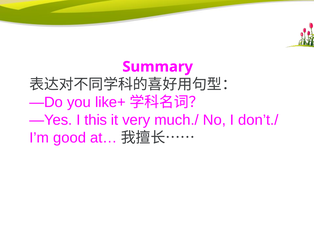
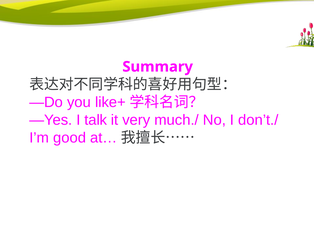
this: this -> talk (96, 120)
